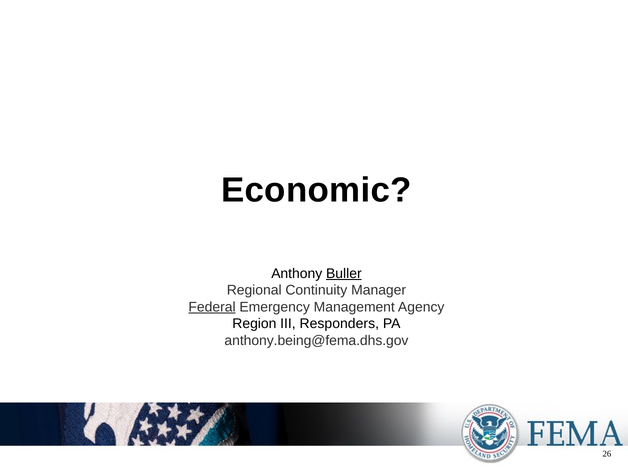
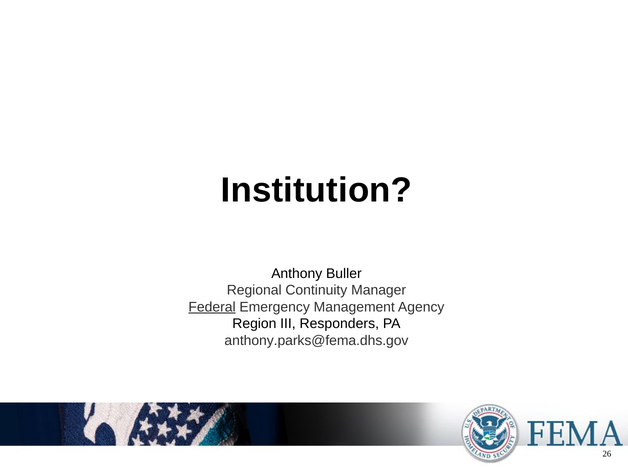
Economic: Economic -> Institution (316, 190)
Buller underline: present -> none (344, 273)
anthony.being@fema.dhs.gov: anthony.being@fema.dhs.gov -> anthony.parks@fema.dhs.gov (316, 340)
